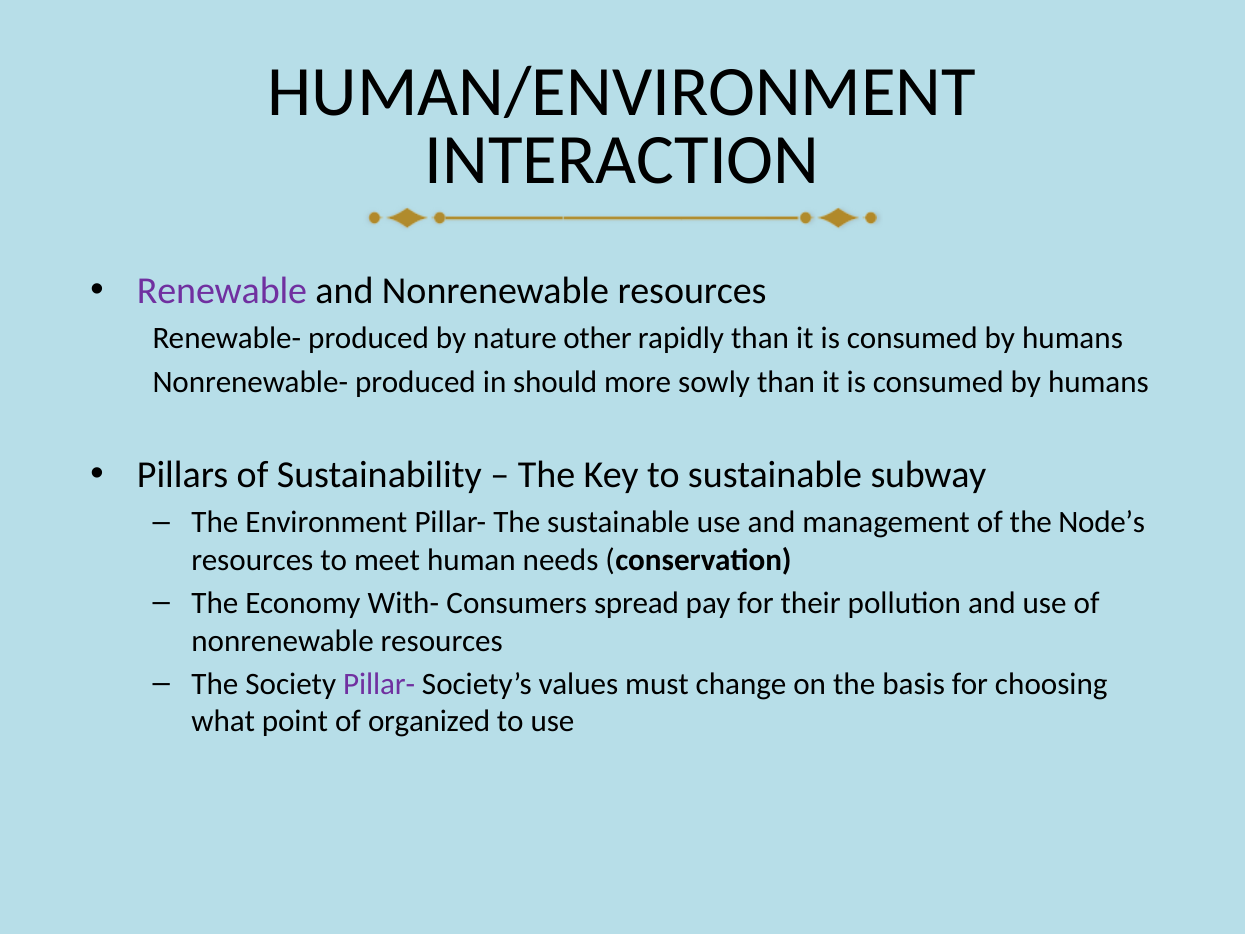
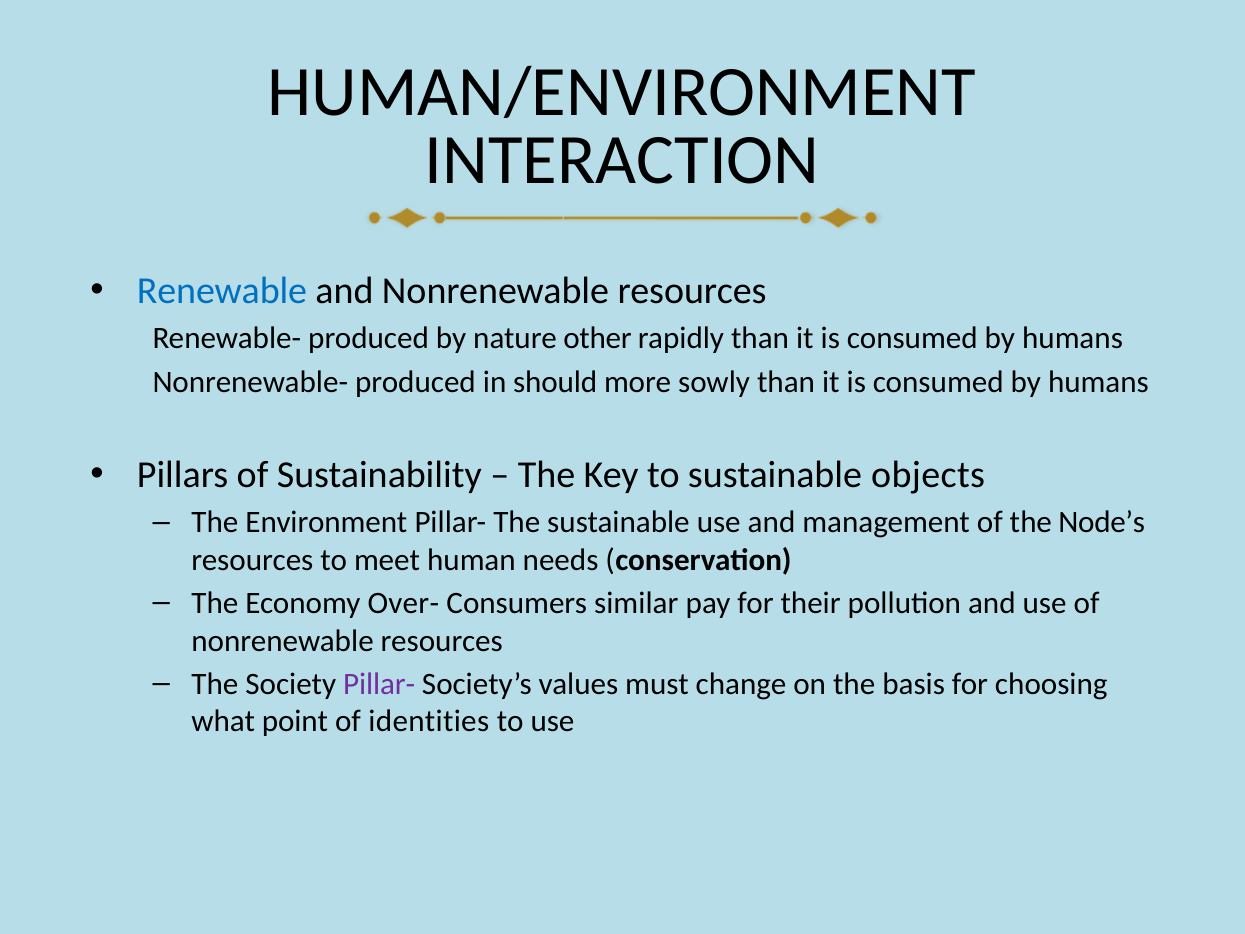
Renewable colour: purple -> blue (222, 291)
subway: subway -> objects (928, 475)
With-: With- -> Over- (403, 603)
spread: spread -> similar (636, 603)
organized: organized -> identities (429, 721)
